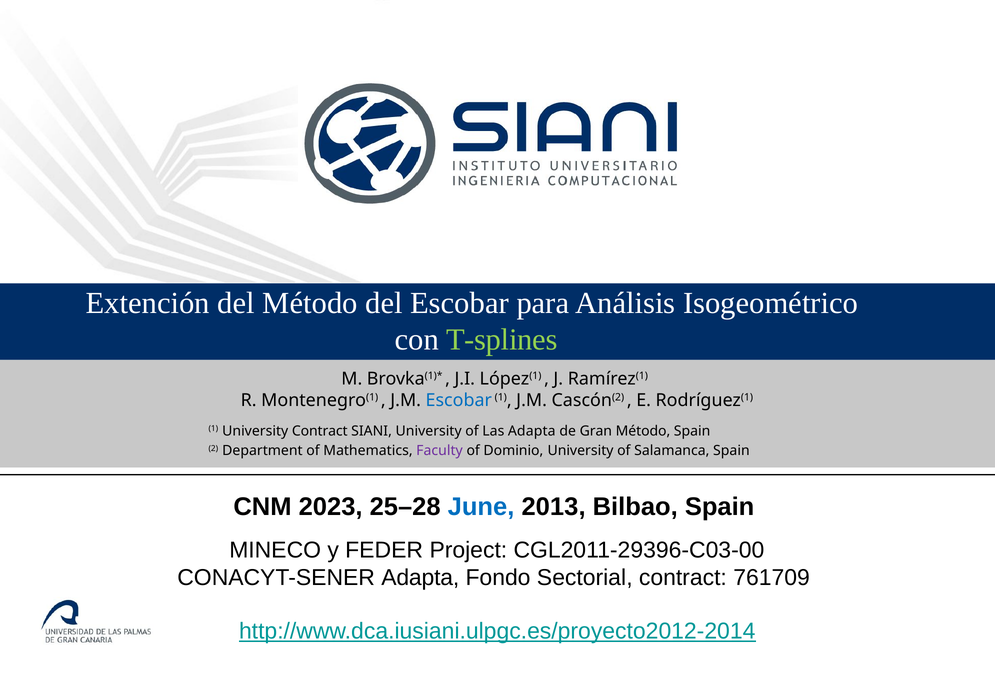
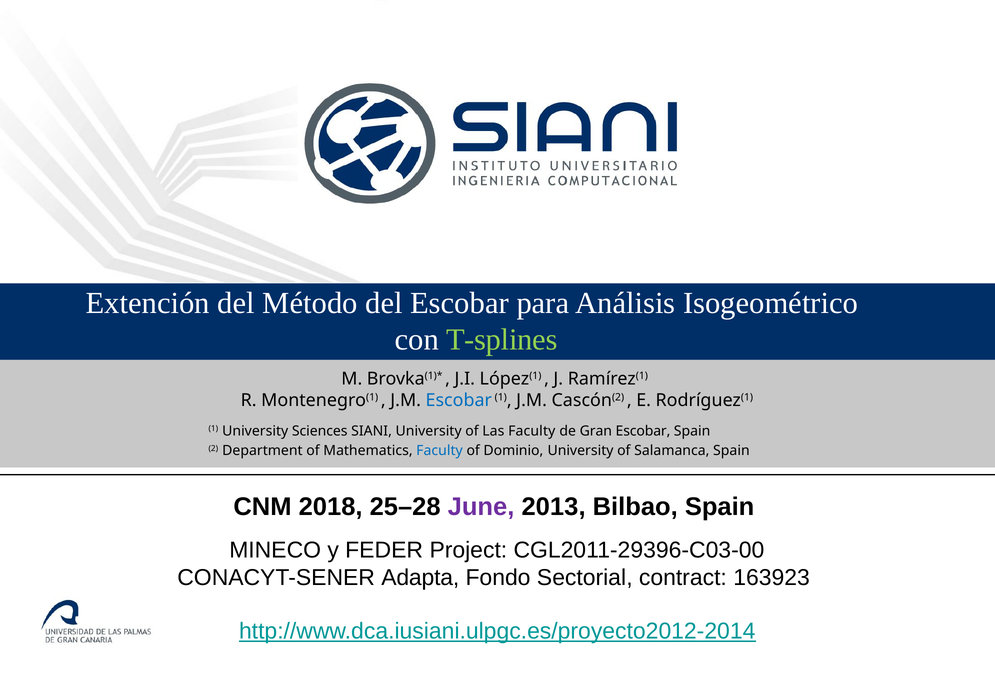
University Contract: Contract -> Sciences (320, 431)
Las Adapta: Adapta -> Faculty (532, 431)
Gran Método: Método -> Escobar (643, 431)
Faculty colour: purple -> blue (440, 450)
2023: 2023 -> 2018 (331, 507)
June colour: blue -> purple (481, 507)
761709: 761709 -> 163923 (772, 578)
